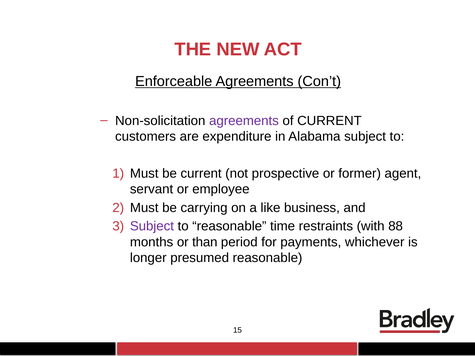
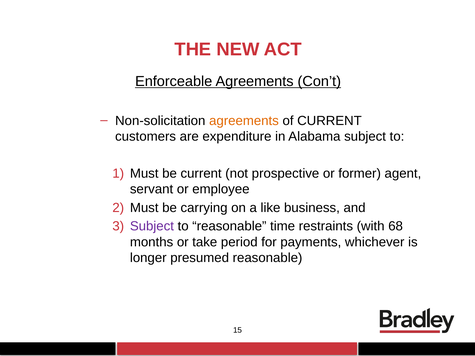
agreements colour: purple -> orange (244, 121)
88: 88 -> 68 (396, 226)
than: than -> take (205, 242)
